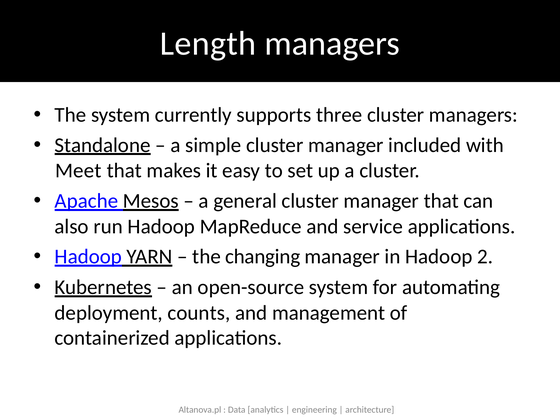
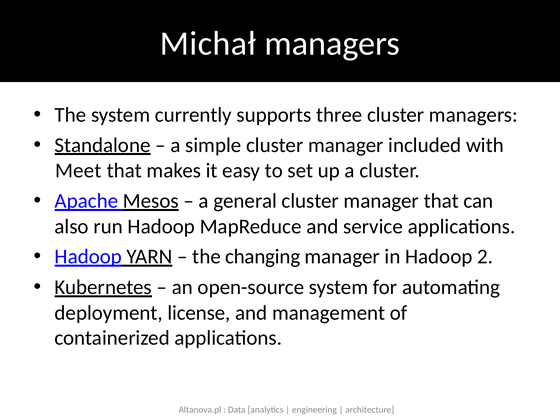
Length: Length -> Michał (208, 43)
counts: counts -> license (199, 313)
